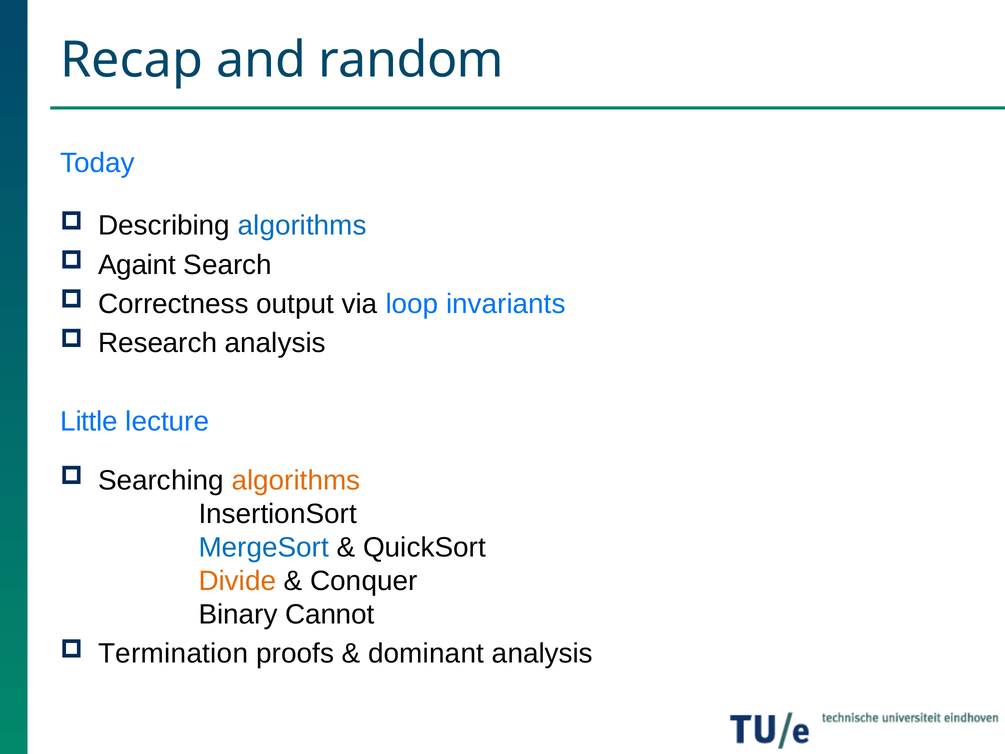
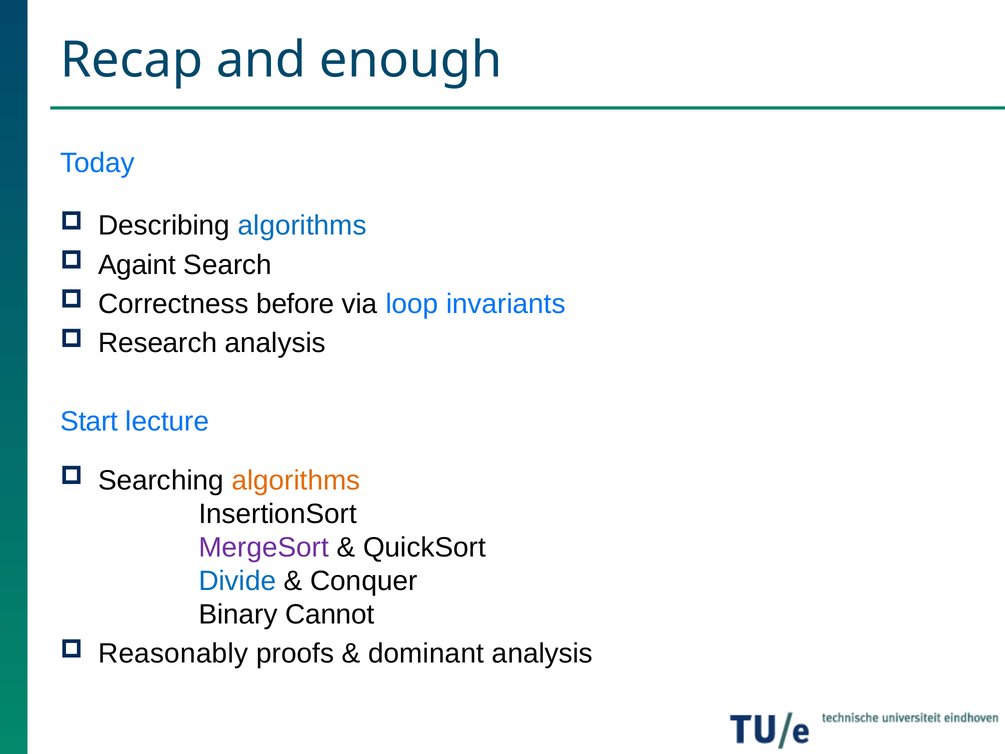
random: random -> enough (411, 60)
output: output -> before (295, 304)
Little: Little -> Start (89, 421)
MergeSort colour: blue -> purple (264, 547)
Divide colour: orange -> blue (237, 581)
Termination: Termination -> Reasonably (173, 653)
